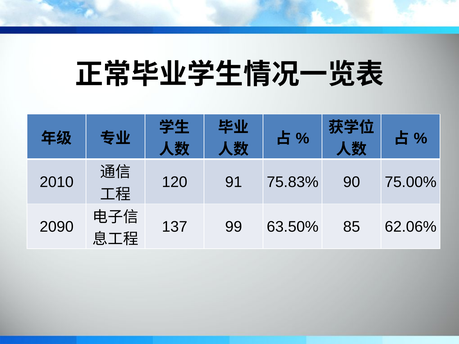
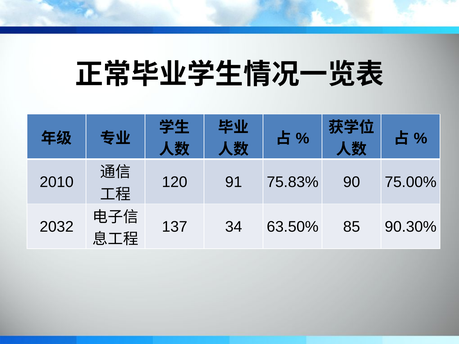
2090: 2090 -> 2032 (57, 227)
99: 99 -> 34 (234, 227)
62.06%: 62.06% -> 90.30% (411, 227)
